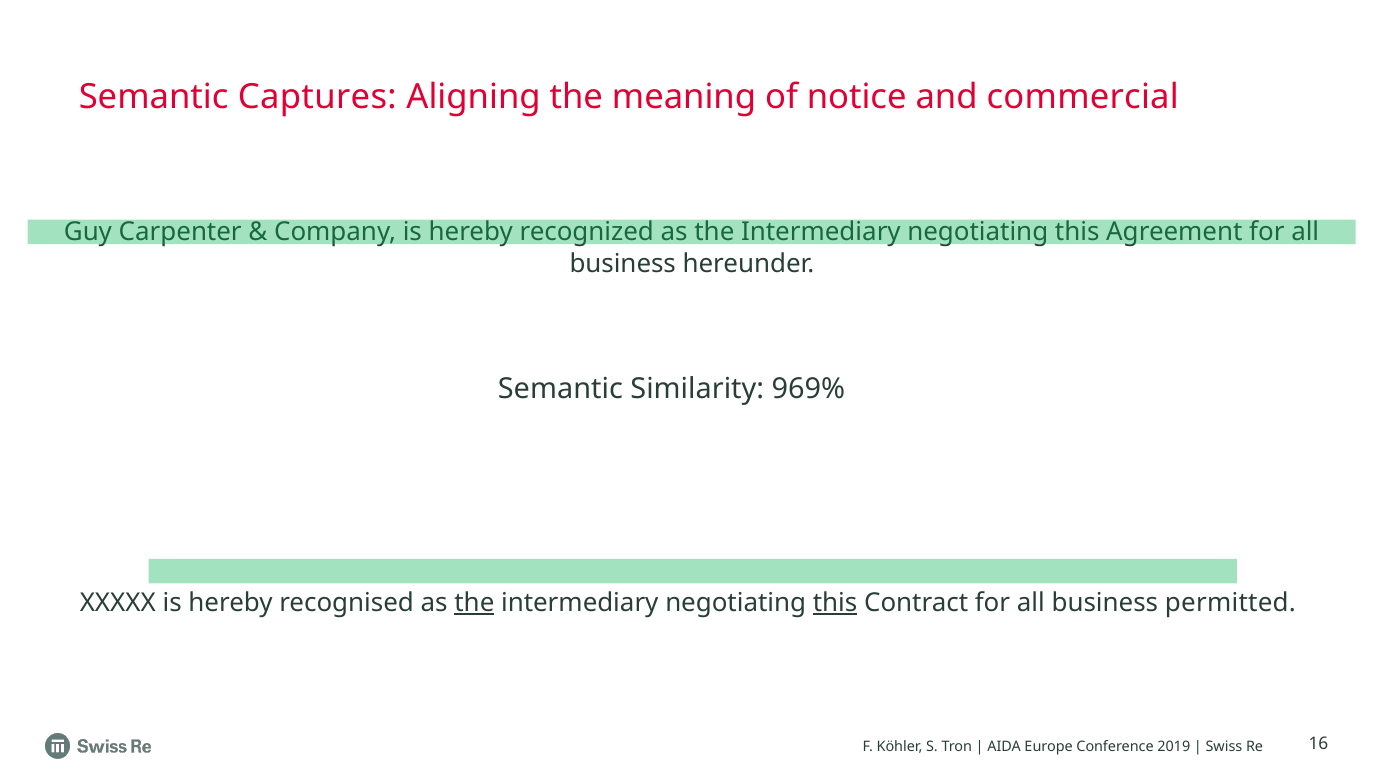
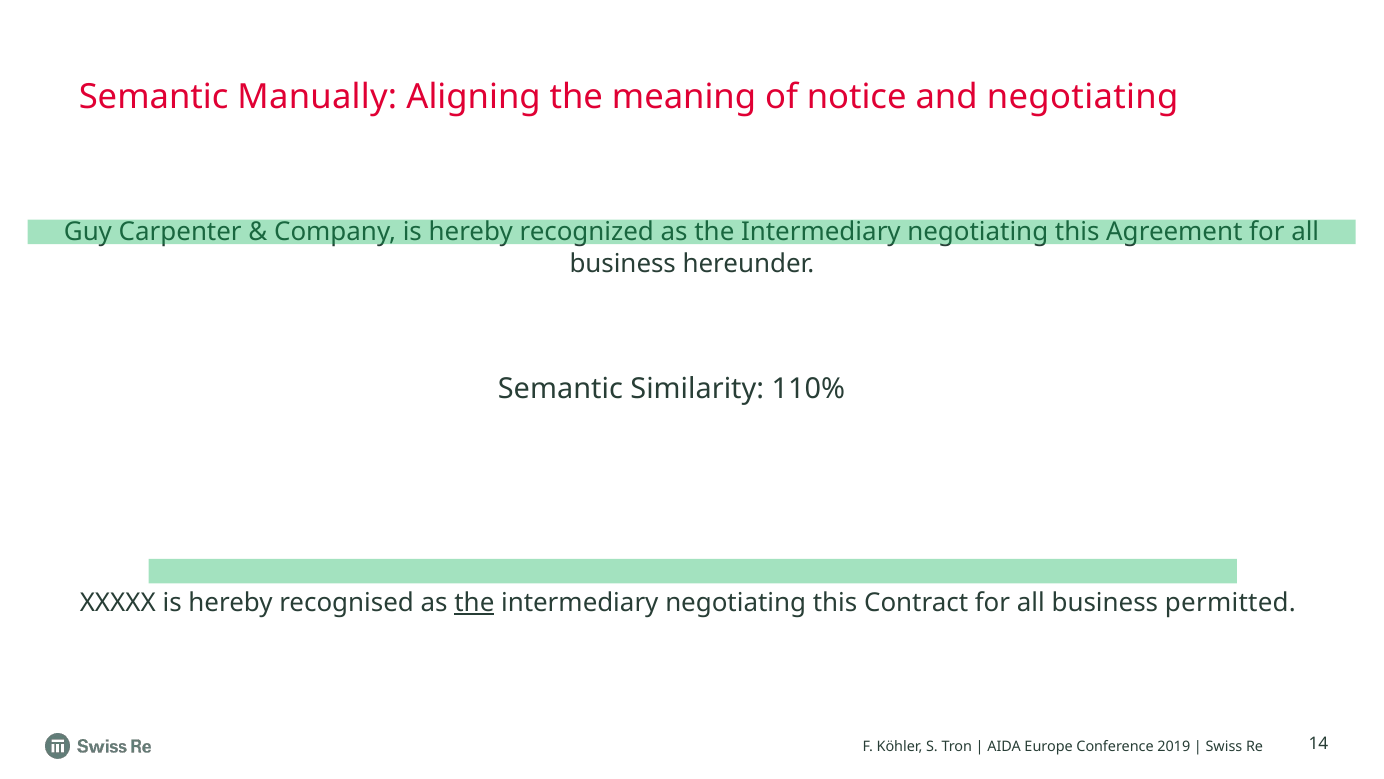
Captures: Captures -> Manually (317, 97)
and commercial: commercial -> negotiating (1083, 97)
969%: 969% -> 110% (808, 389)
this underline: present -> none (835, 602)
16: 16 -> 14 (1318, 743)
